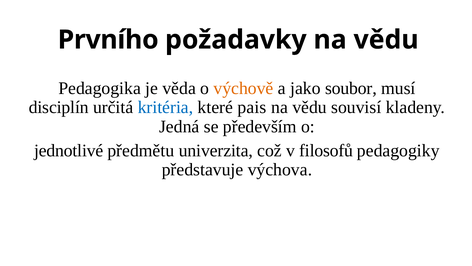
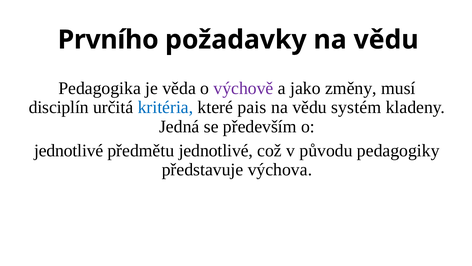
výchově colour: orange -> purple (244, 88)
soubor: soubor -> změny (351, 88)
souvisí: souvisí -> systém (356, 107)
předmětu univerzita: univerzita -> jednotlivé (216, 150)
filosofů: filosofů -> původu (326, 150)
